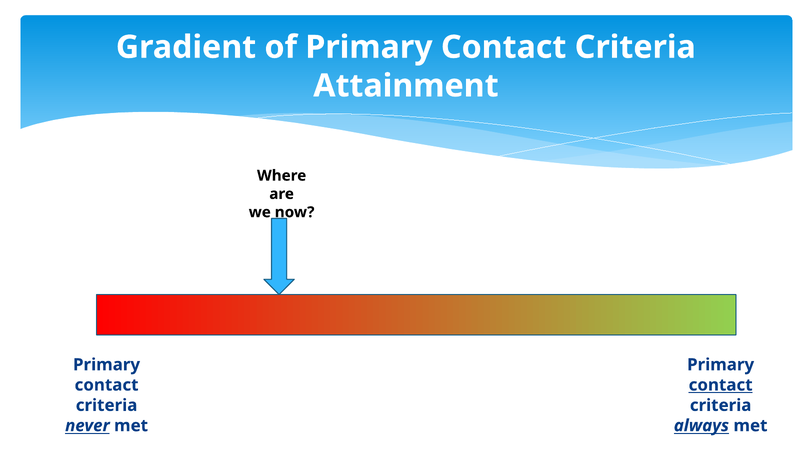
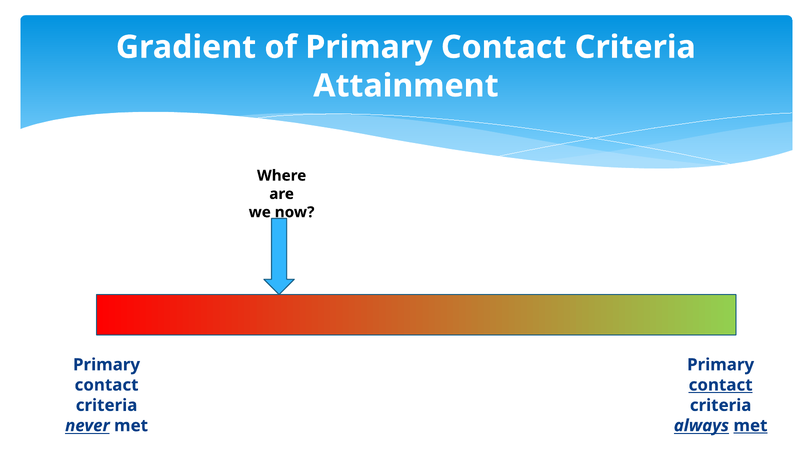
met underline: none -> present (750, 425)
